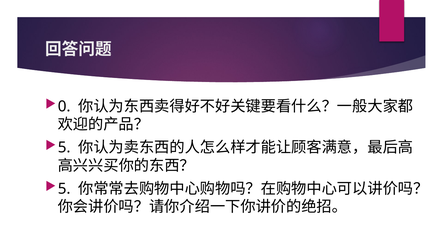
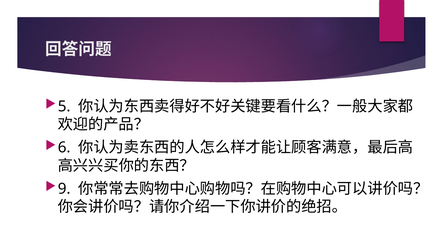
0: 0 -> 5 (64, 106)
5: 5 -> 6 (64, 148)
5: 5 -> 9 (64, 189)
